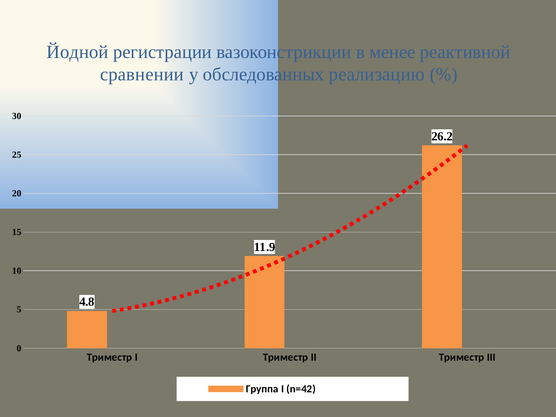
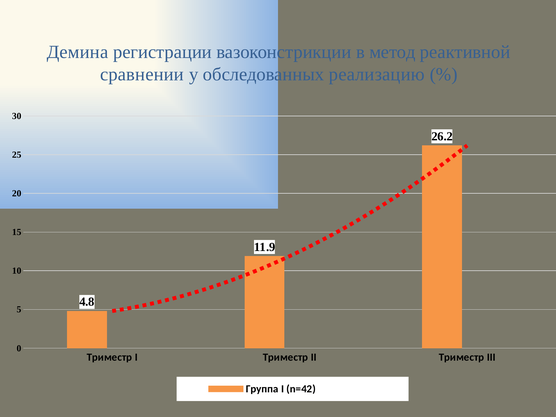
Йодной: Йодной -> Демина (77, 52)
менее: менее -> метод (392, 52)
